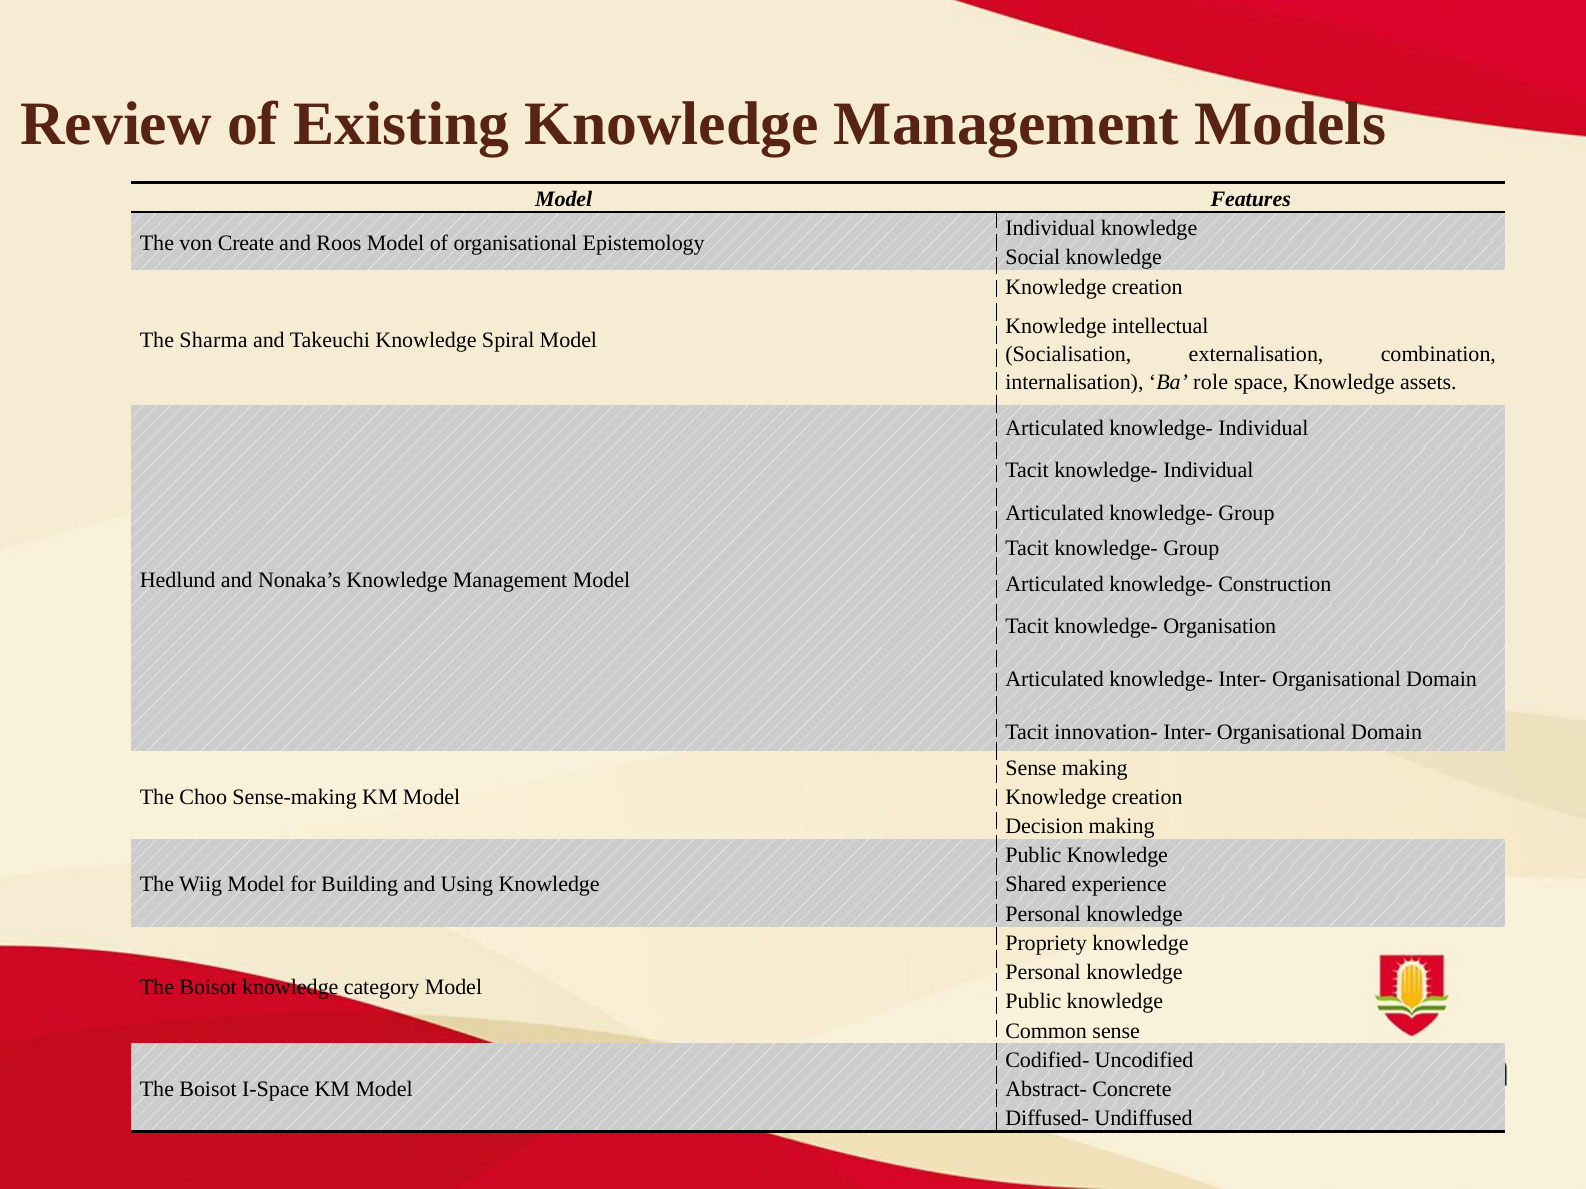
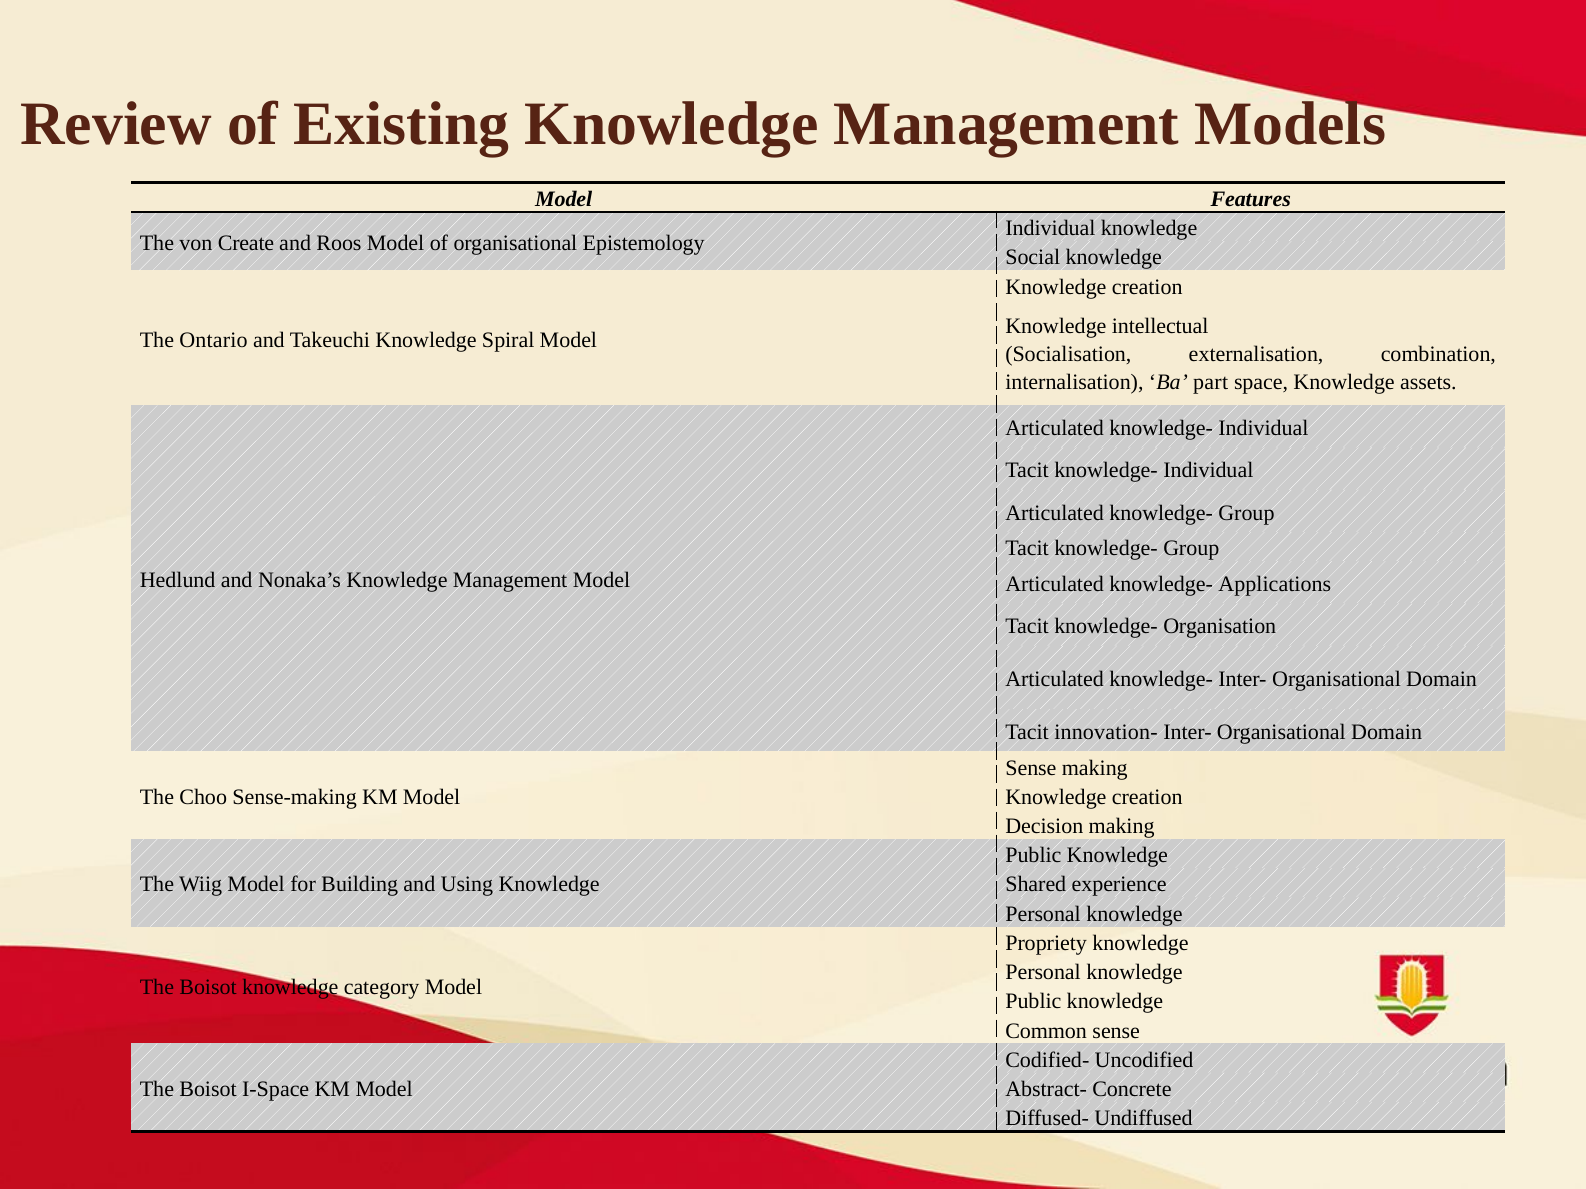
Sharma: Sharma -> Ontario (214, 340)
role: role -> part (1211, 382)
Construction: Construction -> Applications (1275, 585)
